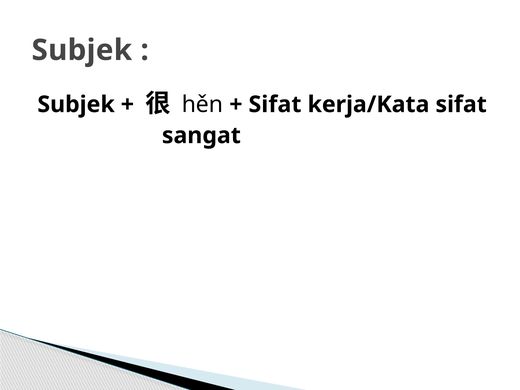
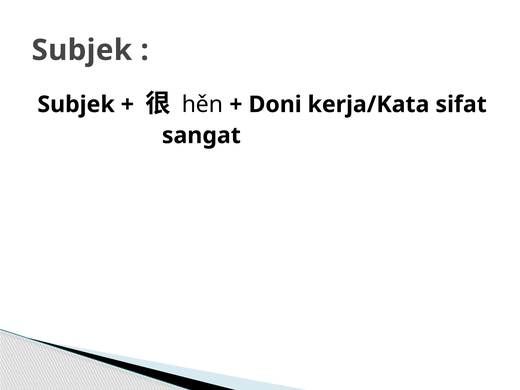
Sifat: Sifat -> Doni (275, 104)
